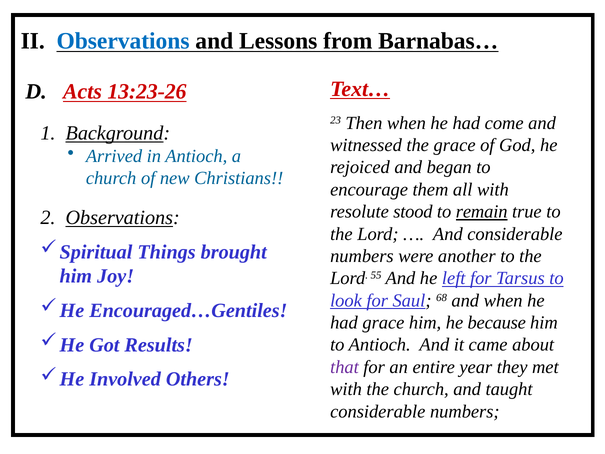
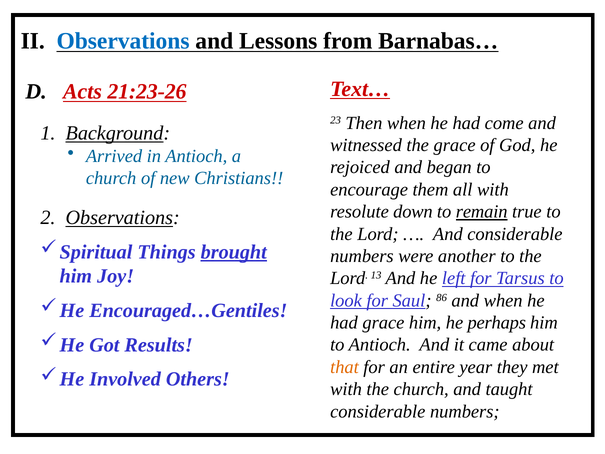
13:23-26: 13:23-26 -> 21:23-26 (147, 92)
stood: stood -> down (413, 212)
brought underline: none -> present (234, 252)
55: 55 -> 13 (376, 275)
68: 68 -> 86 (442, 297)
because: because -> perhaps (497, 323)
that colour: purple -> orange (344, 367)
